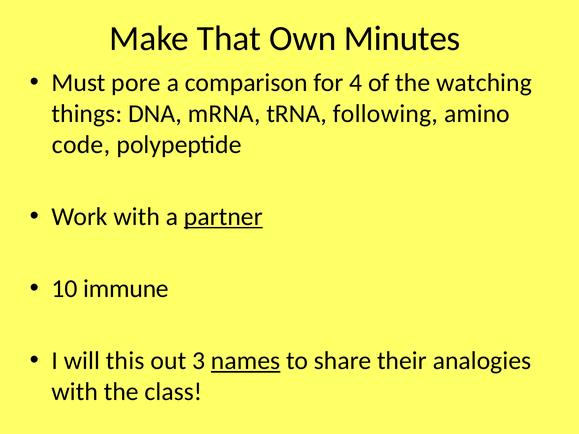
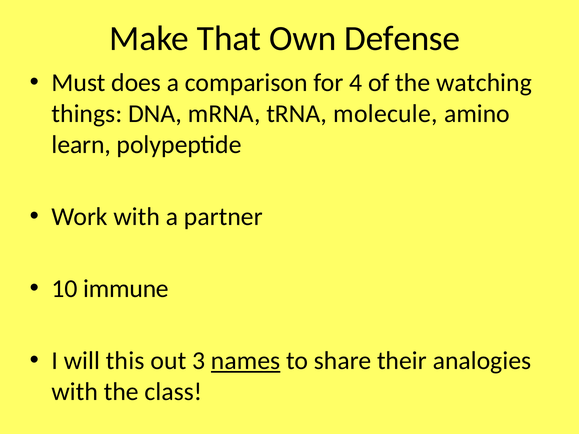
Minutes: Minutes -> Defense (402, 39)
pore: pore -> does (136, 83)
following: following -> molecule (385, 114)
code: code -> learn (81, 145)
partner underline: present -> none (223, 217)
